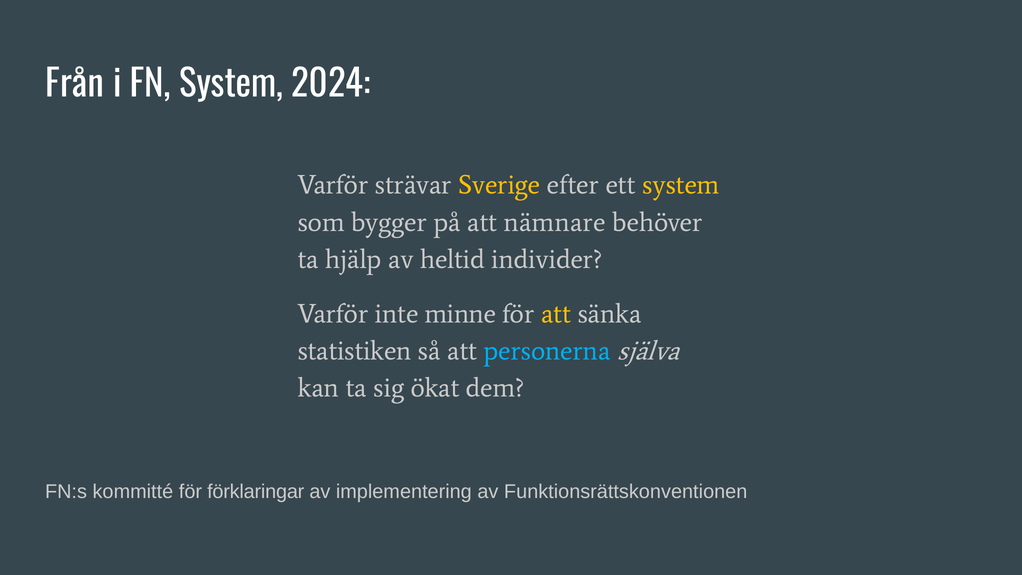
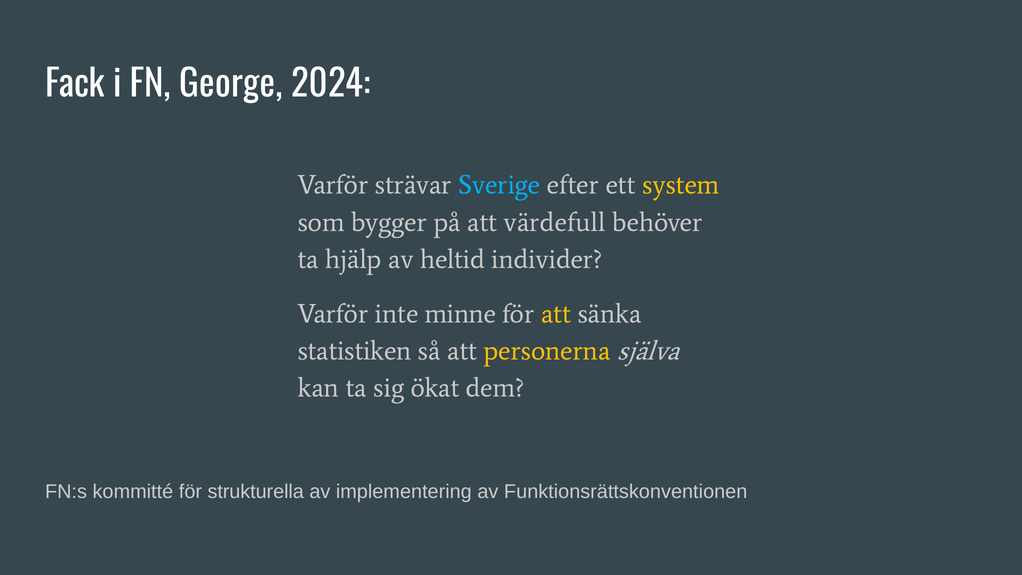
Från: Från -> Fack (75, 85)
FN System: System -> George (231, 85)
Sverige colour: yellow -> light blue (499, 185)
nämnare: nämnare -> värdefull (555, 222)
personerna colour: light blue -> yellow (547, 351)
förklaringar: förklaringar -> strukturella (256, 491)
